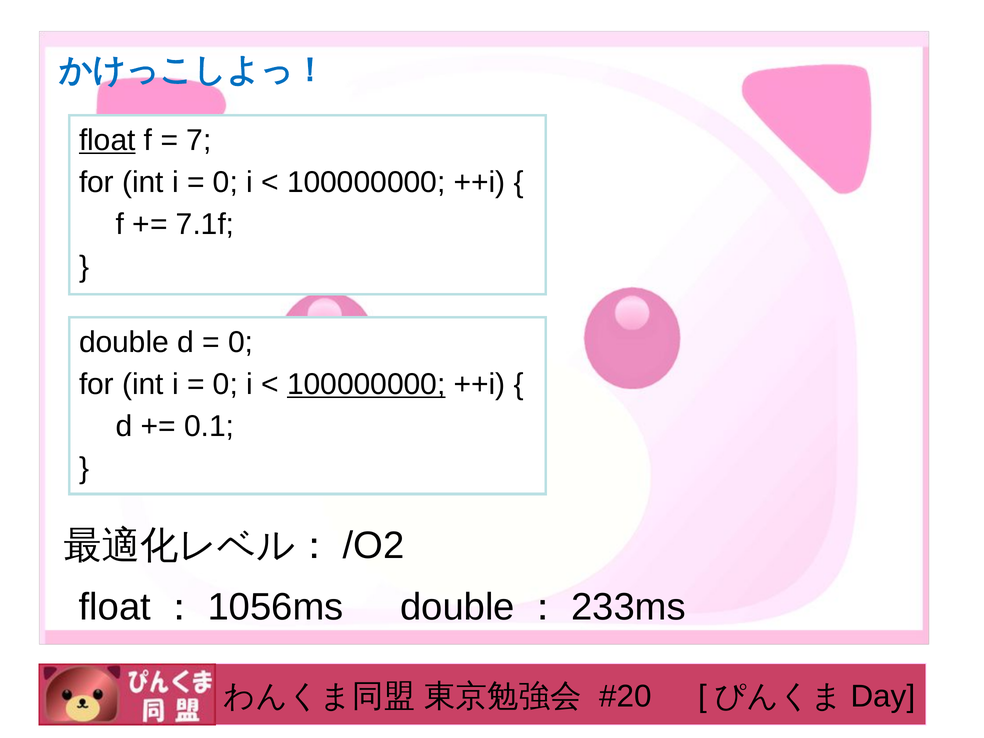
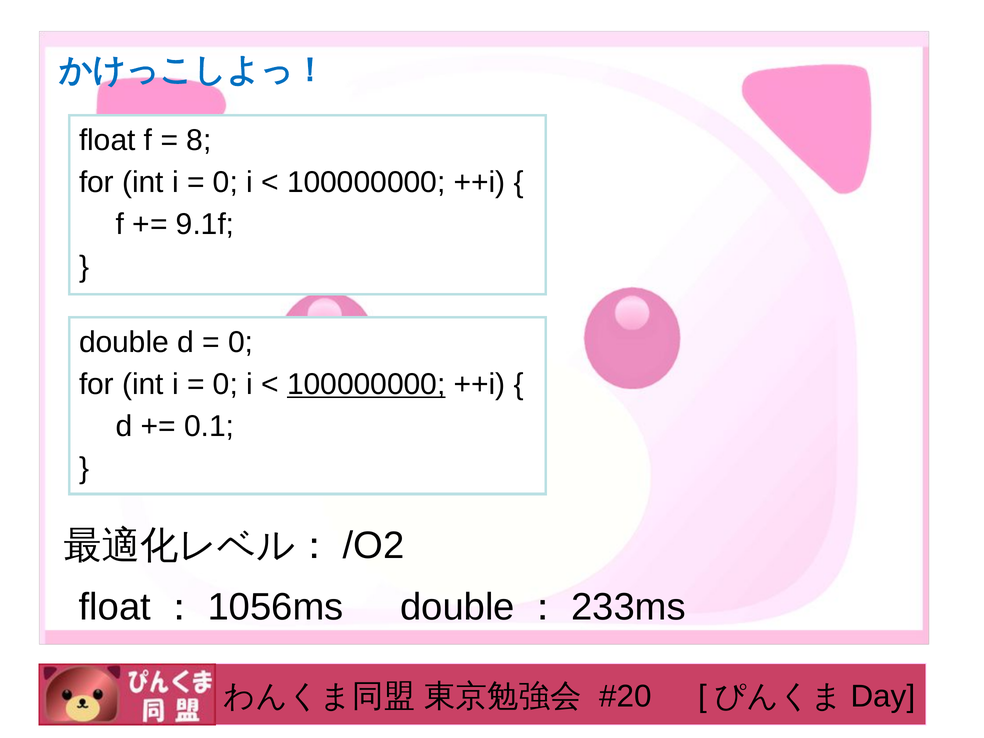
float underline: present -> none (107, 140)
7: 7 -> 8 (199, 140)
7.1f: 7.1f -> 9.1f (205, 225)
